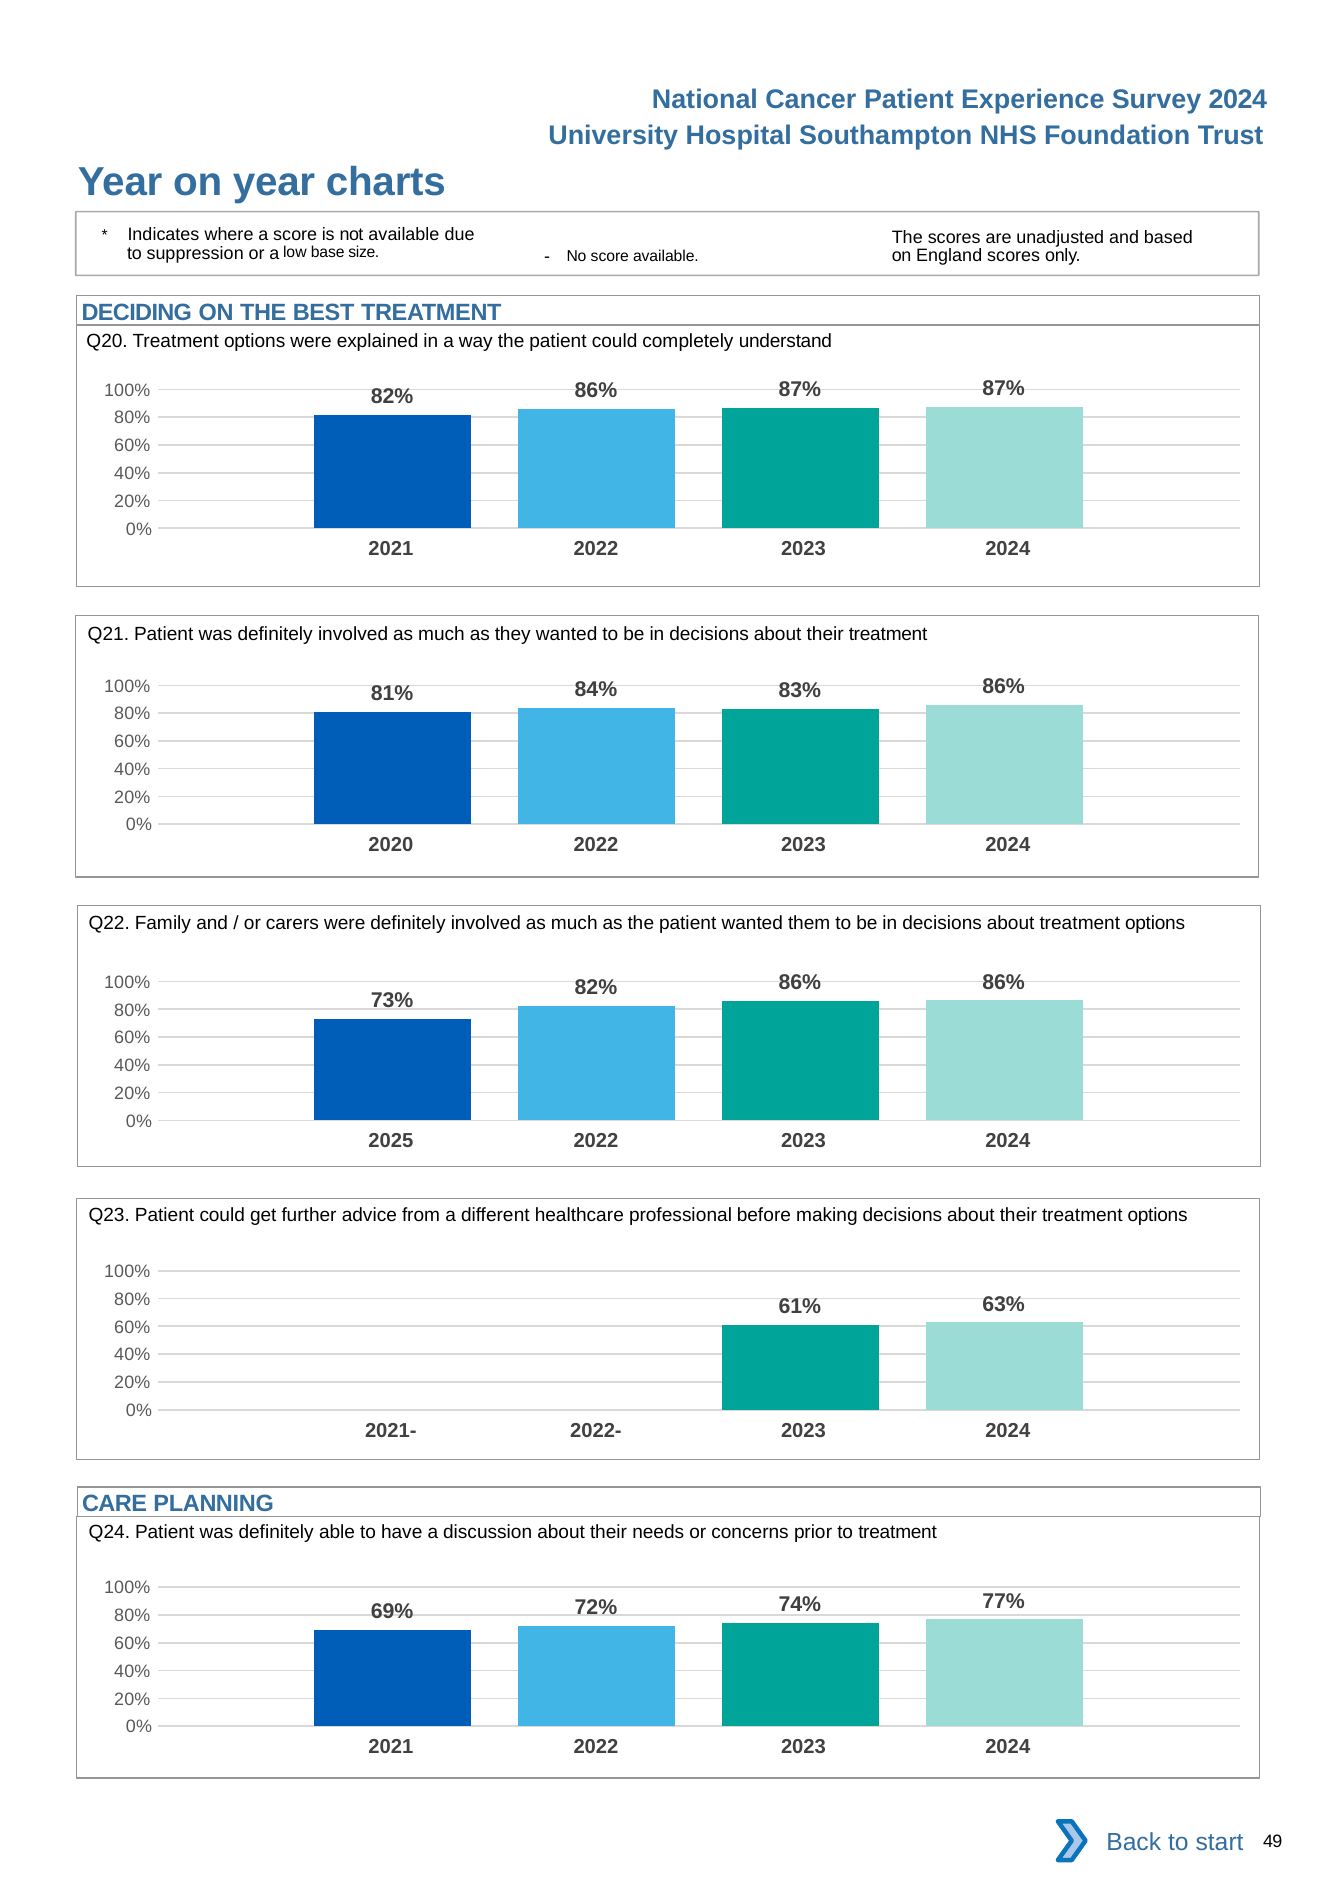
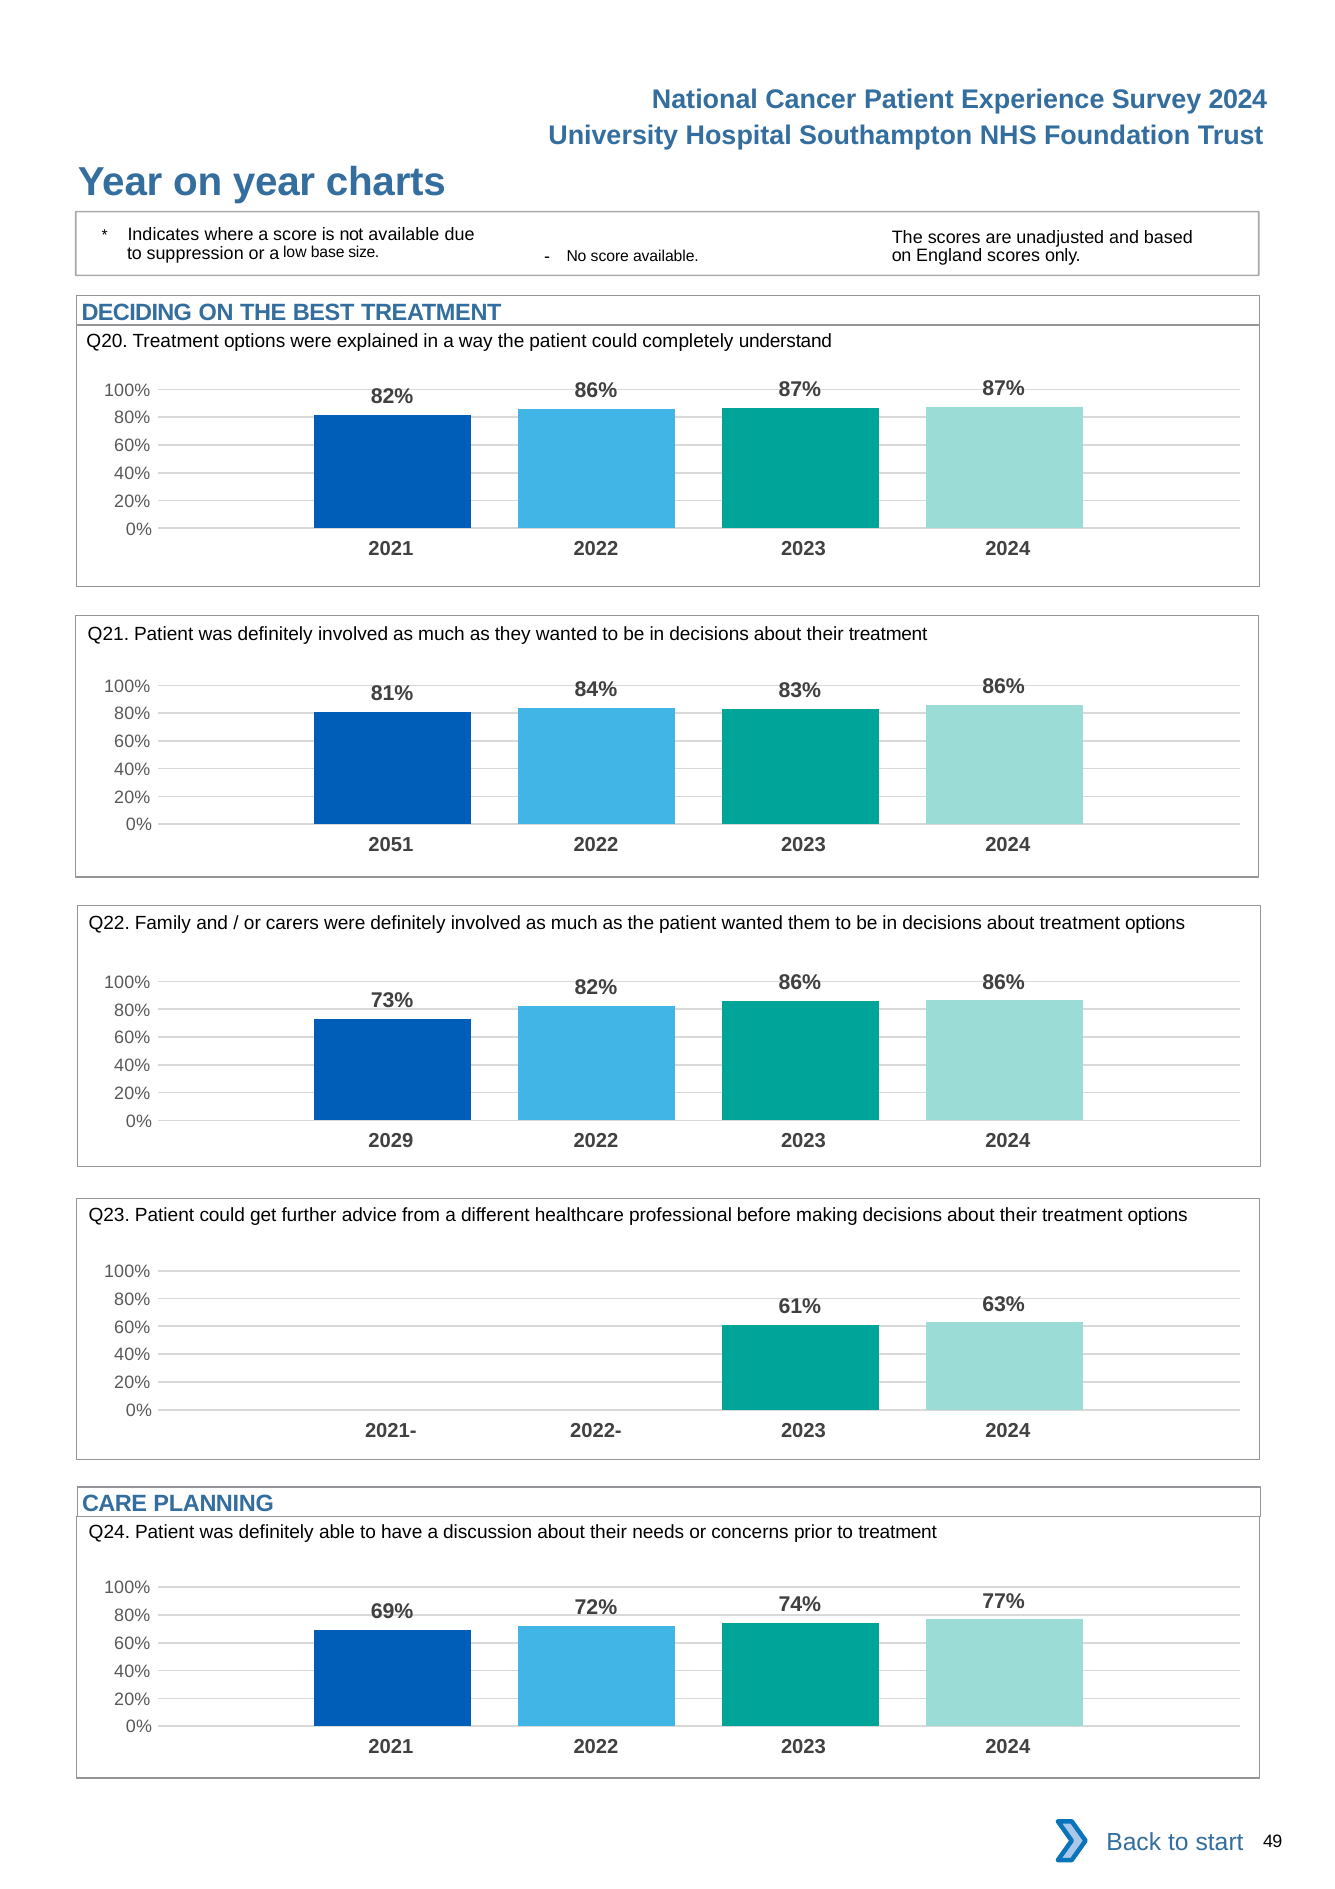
2020: 2020 -> 2051 (391, 845)
2025: 2025 -> 2029 (391, 1141)
